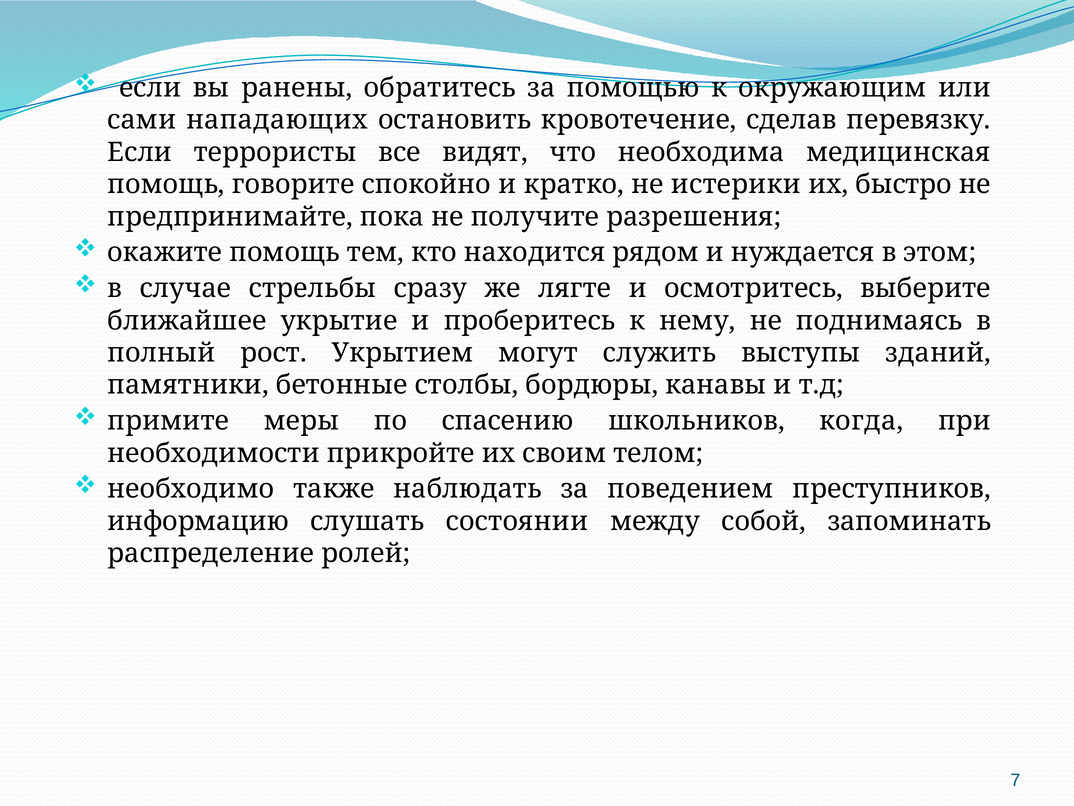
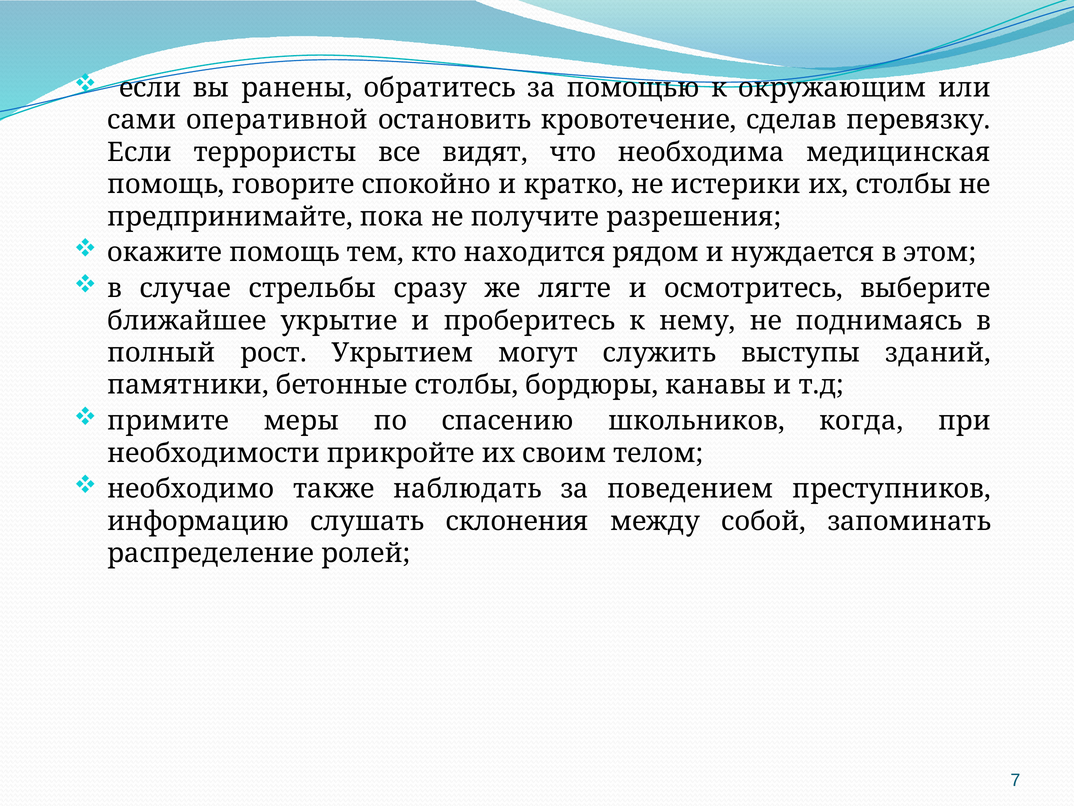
нападающих: нападающих -> оперативной (277, 120)
их быстро: быстро -> столбы (904, 184)
состоянии: состоянии -> склонения (517, 521)
